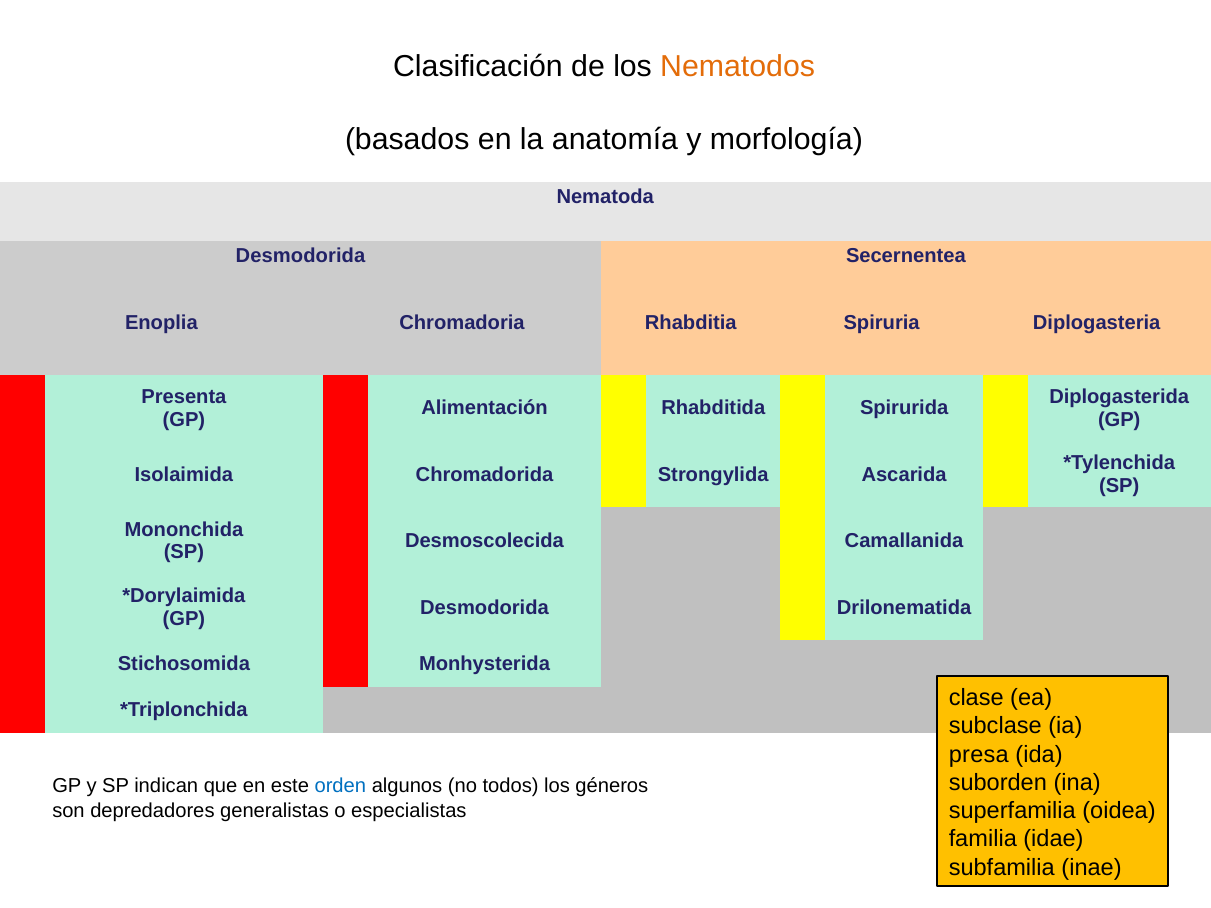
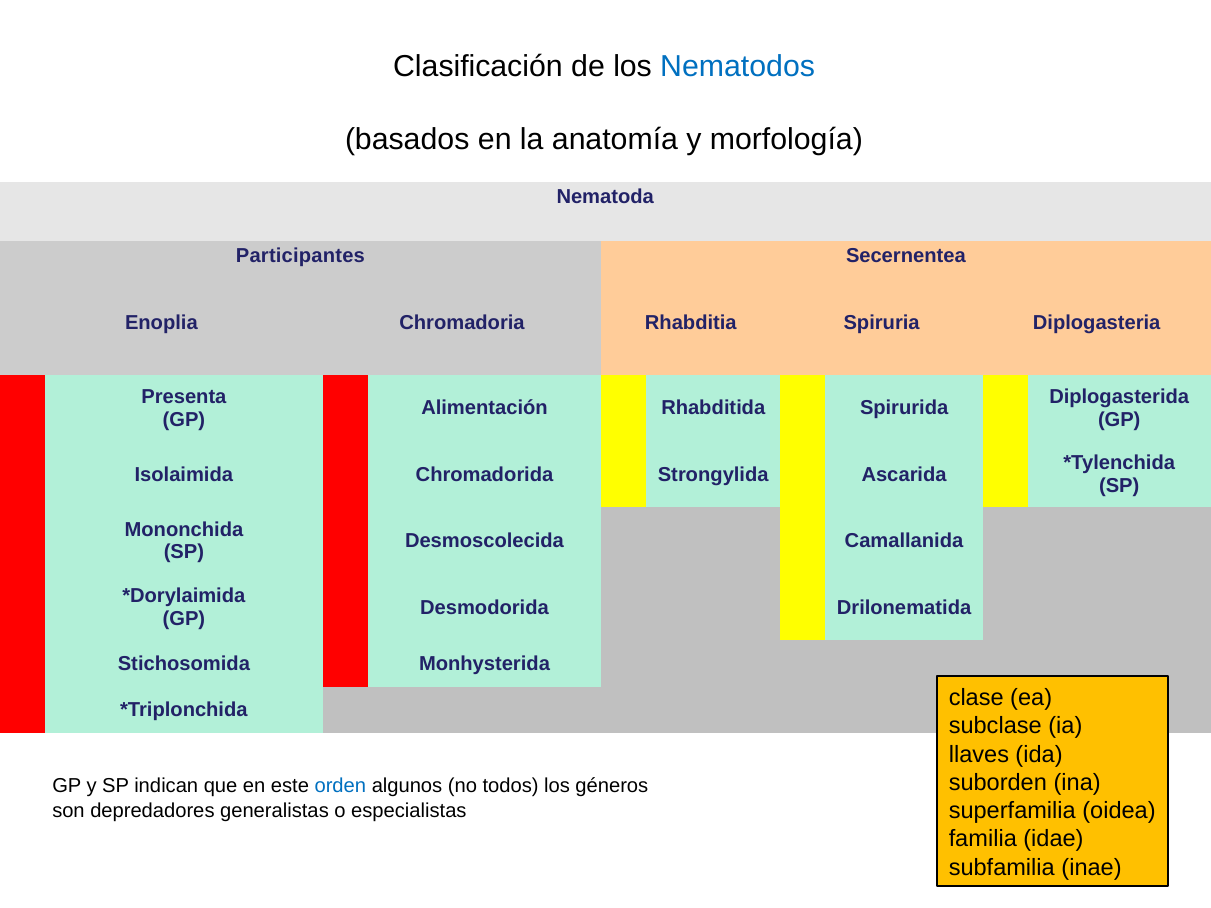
Nematodos colour: orange -> blue (738, 67)
Desmodorida: Desmodorida -> Participantes (300, 256)
presa: presa -> llaves (979, 754)
